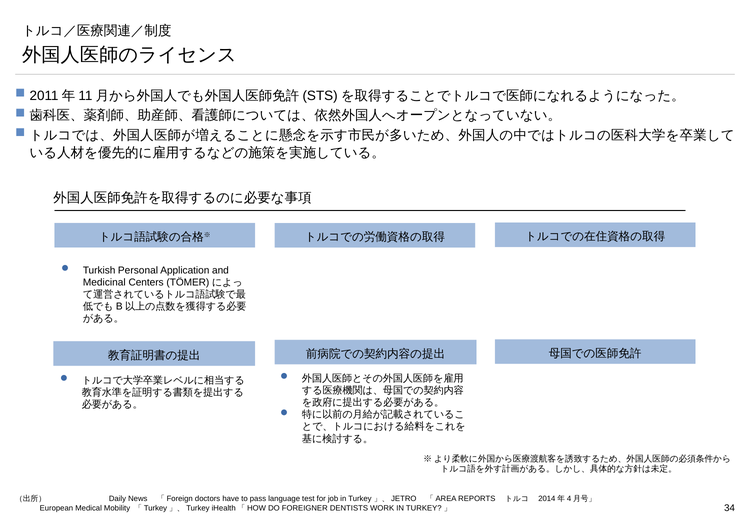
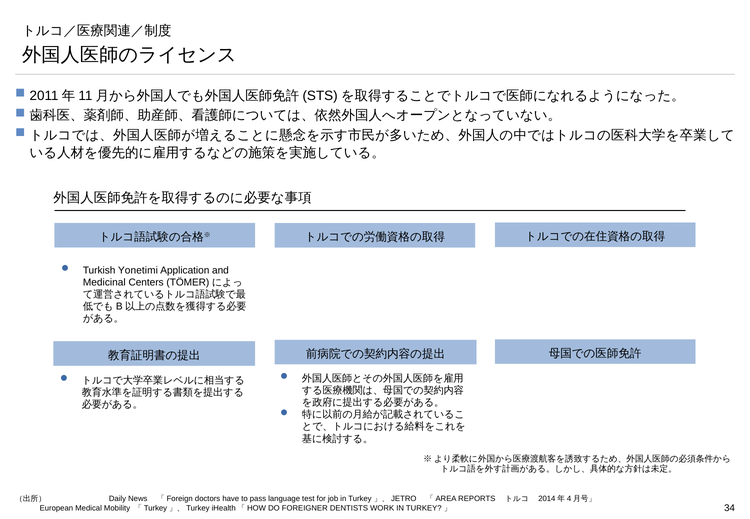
Personal: Personal -> Yonetimi (138, 270)
